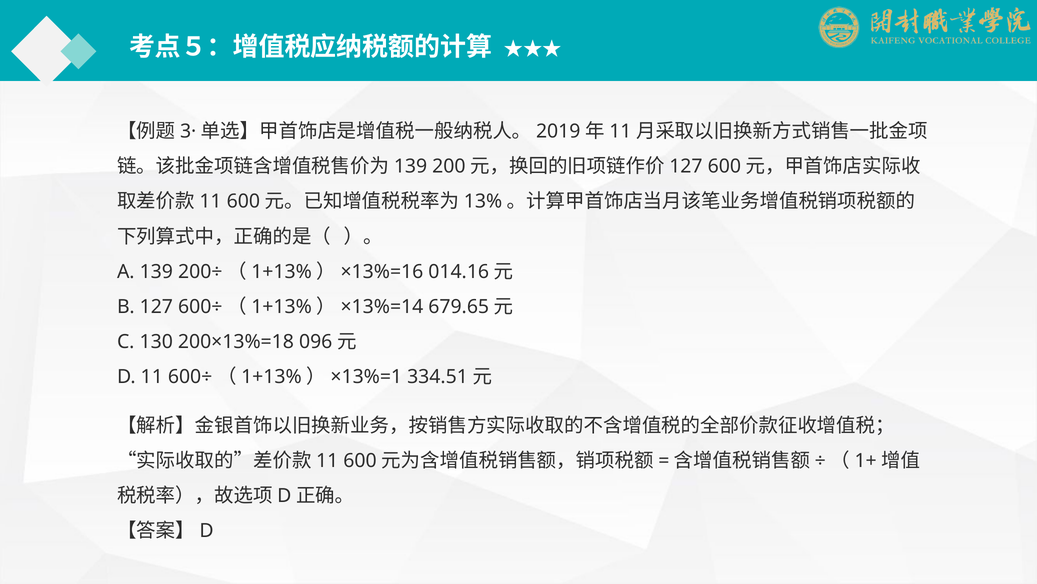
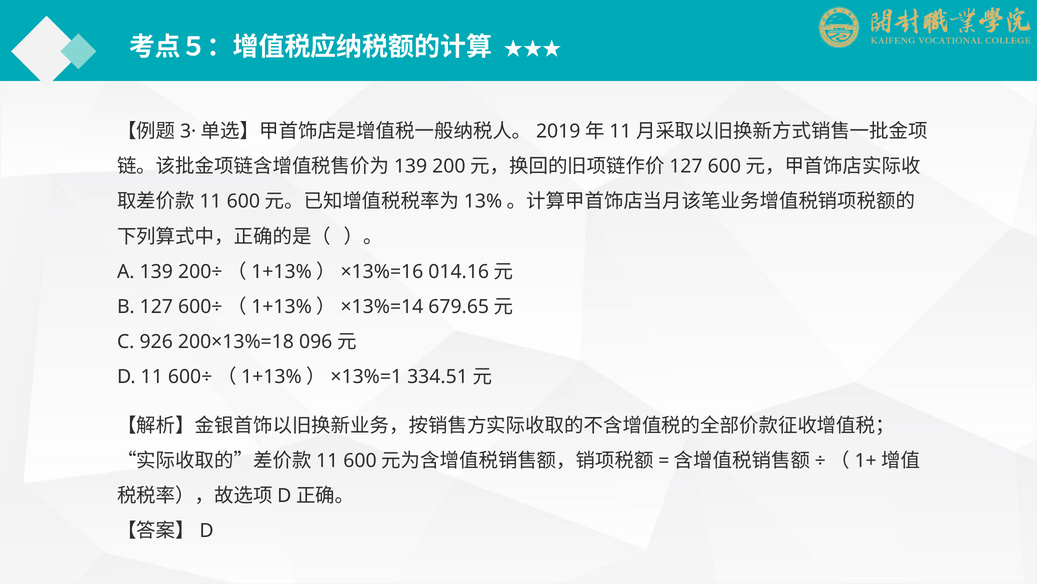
130: 130 -> 926 (156, 341)
